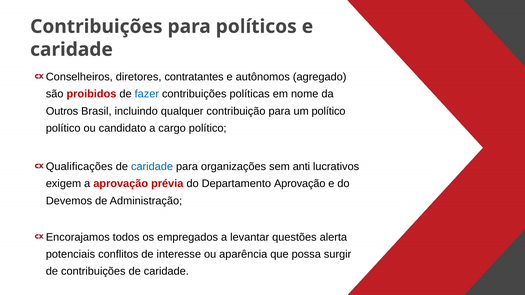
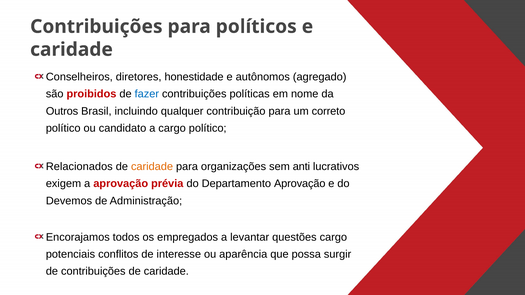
contratantes: contratantes -> honestidade (194, 77)
um político: político -> correto (329, 111)
Qualificações: Qualificações -> Relacionados (79, 167)
caridade colour: blue -> orange (152, 167)
questões alerta: alerta -> cargo (333, 237)
